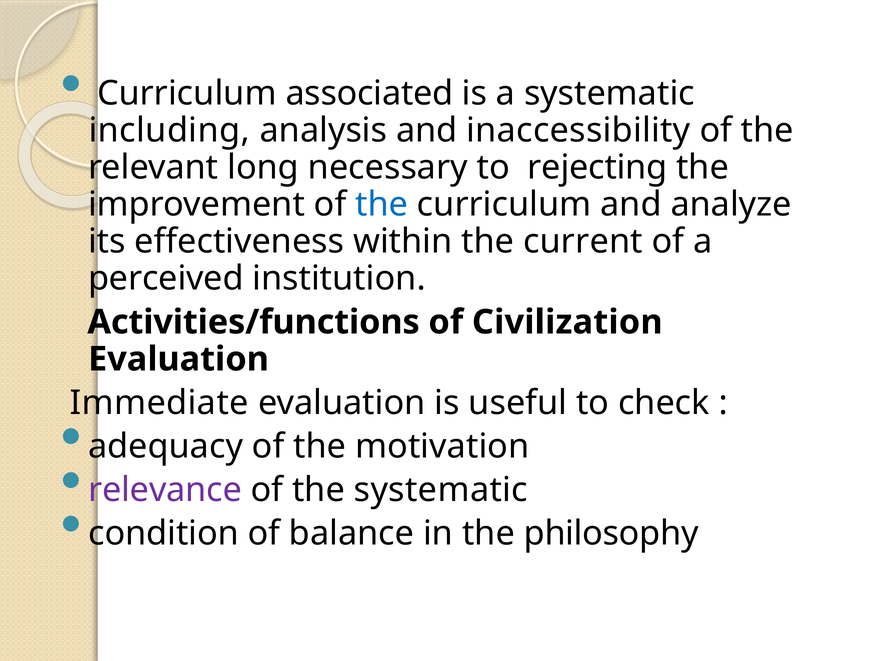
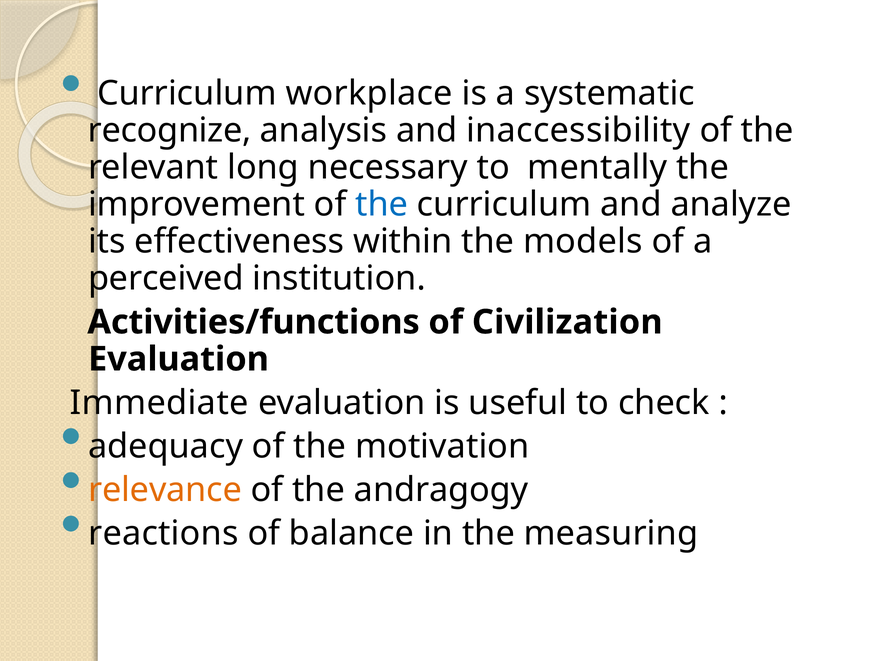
associated: associated -> workplace (369, 93)
including: including -> recognize (170, 131)
rejecting: rejecting -> mentally (597, 168)
current: current -> models (583, 242)
relevance colour: purple -> orange (165, 490)
the systematic: systematic -> andragogy (441, 490)
condition: condition -> reactions (163, 534)
philosophy: philosophy -> measuring (611, 534)
